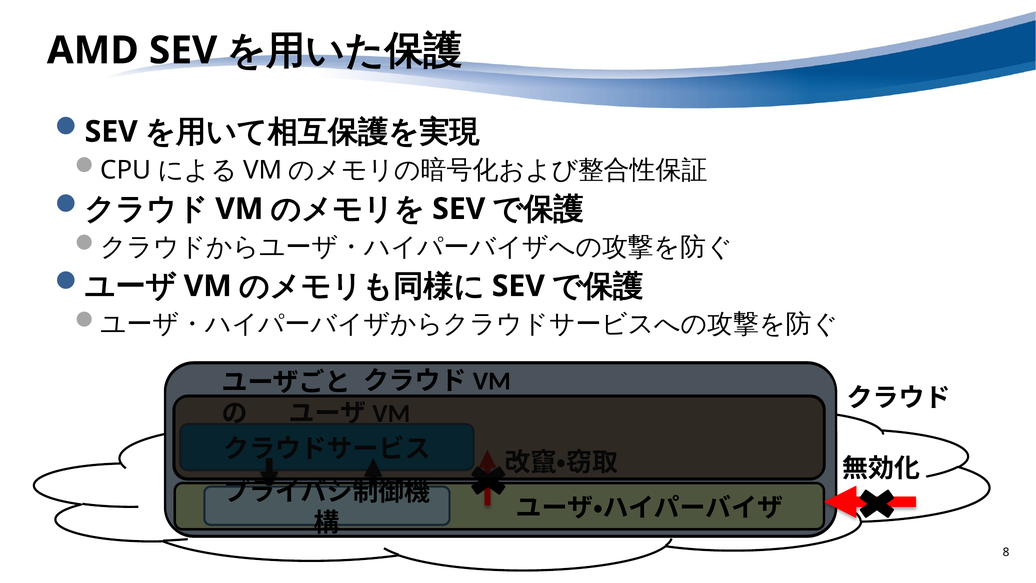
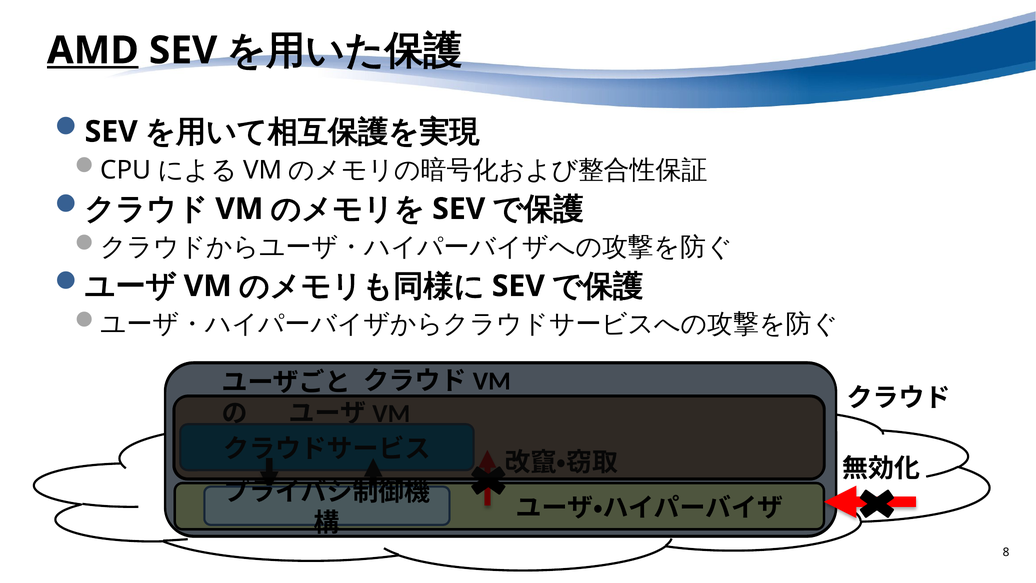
AMD underline: none -> present (93, 50)
